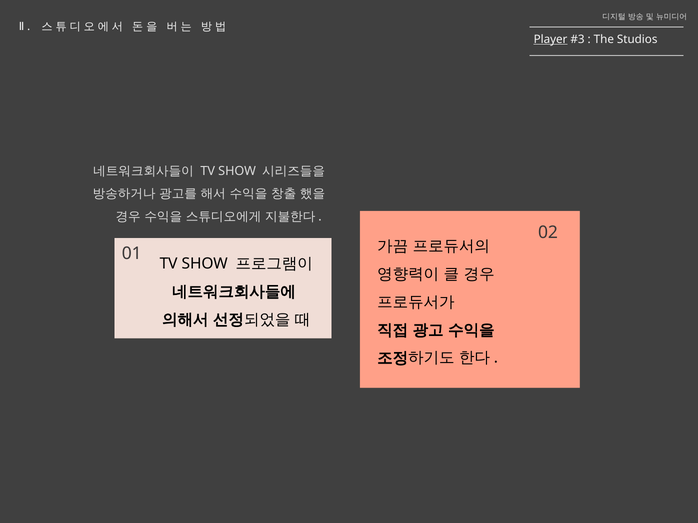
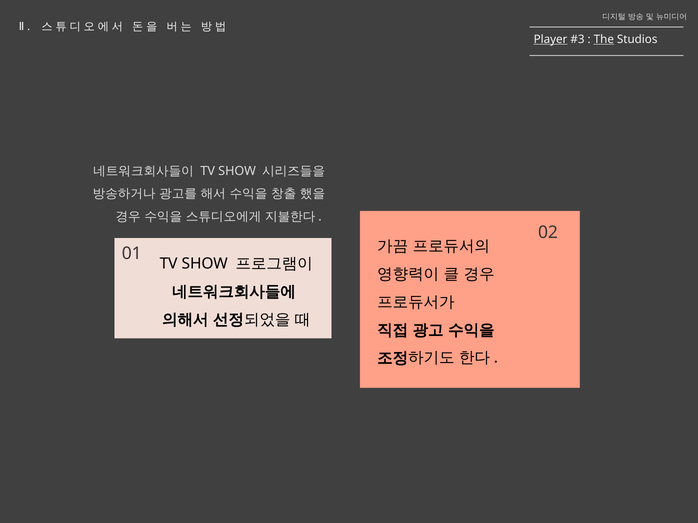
The underline: none -> present (604, 39)
